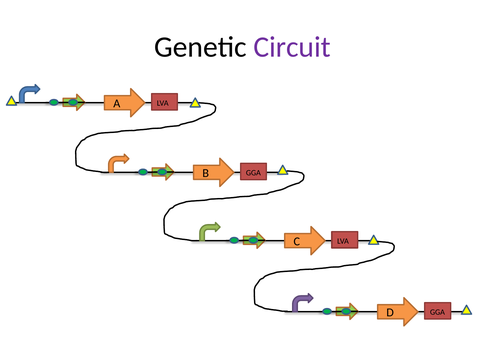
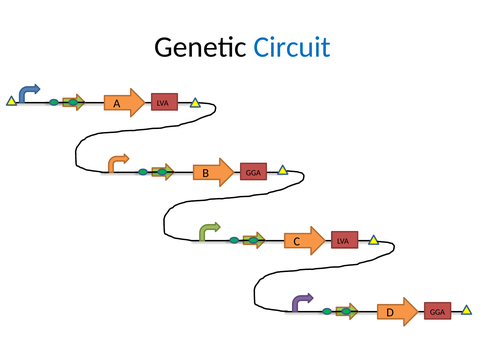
Circuit colour: purple -> blue (292, 47)
